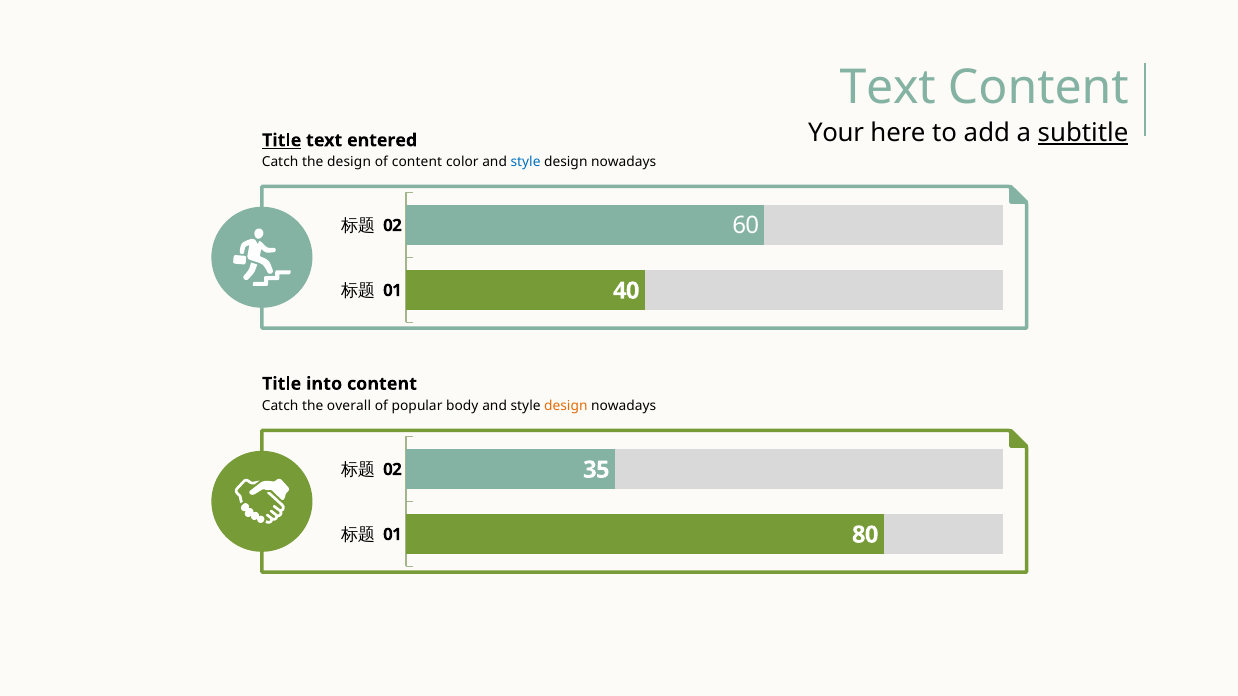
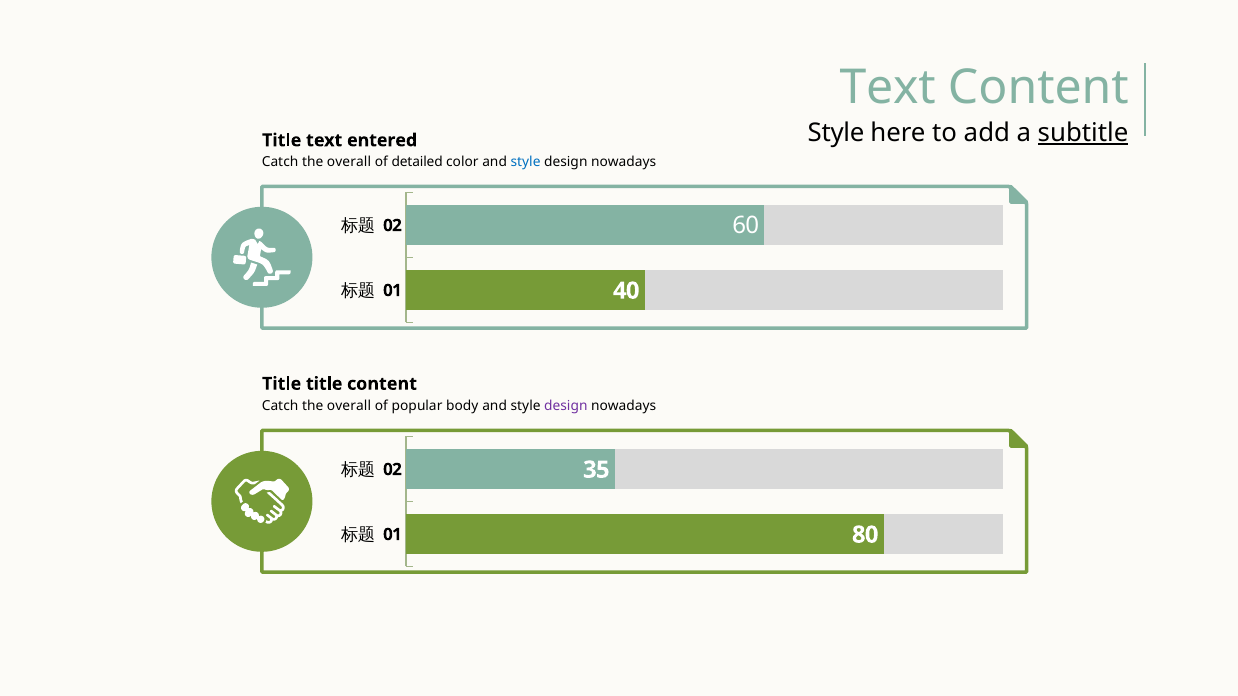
Your: Your -> Style (836, 133)
Title underline: present -> none (282, 140)
design: design -> overall (349, 162)
of content: content -> detailed (417, 162)
Title into: into -> title (324, 384)
design colour: orange -> purple (566, 406)
